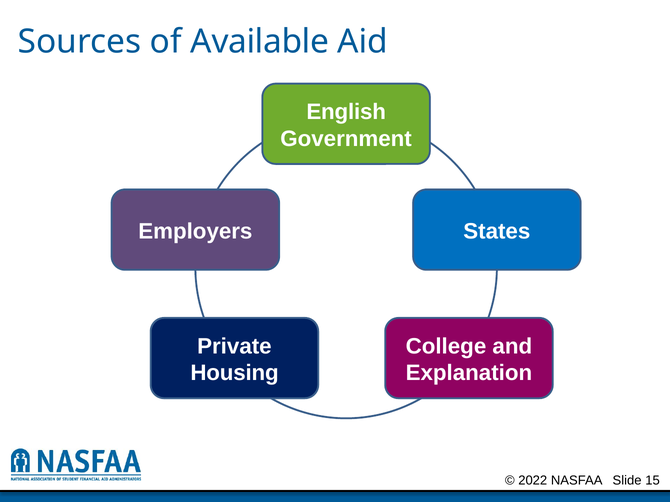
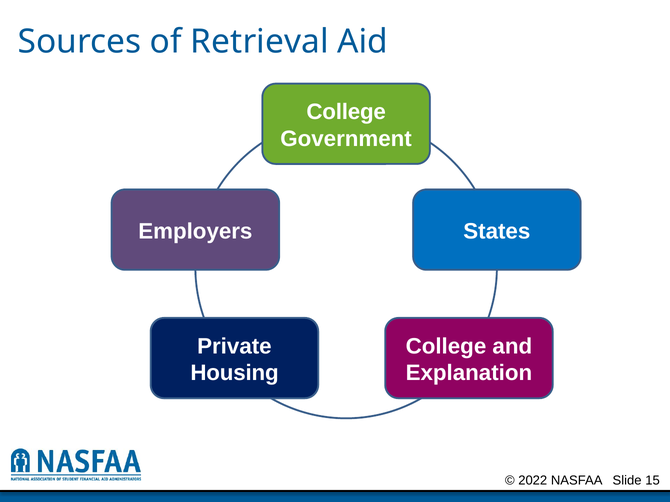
Available: Available -> Retrieval (260, 42)
English: English -> College (346, 112)
